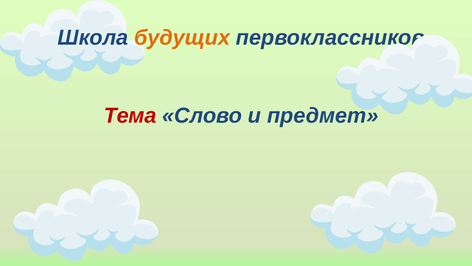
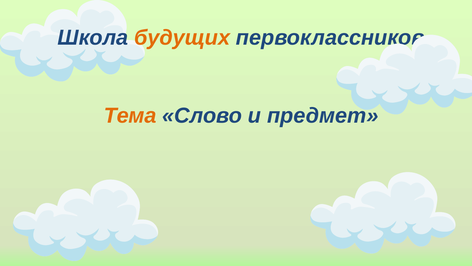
Тема colour: red -> orange (130, 115)
